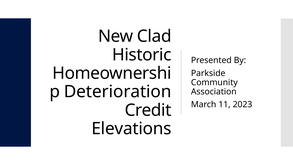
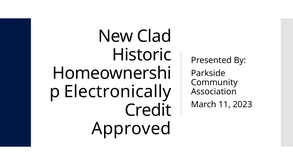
Deterioration: Deterioration -> Electronically (118, 92)
Elevations: Elevations -> Approved (131, 129)
